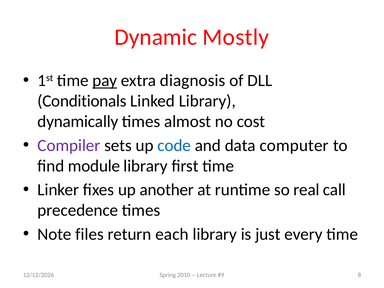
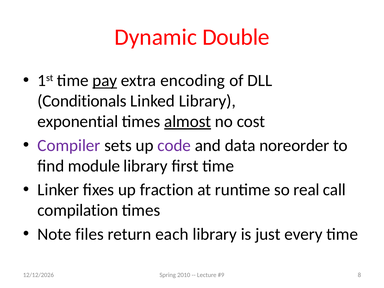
Mostly: Mostly -> Double (236, 37)
diagnosis: diagnosis -> encoding (193, 81)
dynamically: dynamically -> exponential (78, 122)
almost underline: none -> present (188, 122)
code colour: blue -> purple (174, 145)
computer: computer -> noreorder (294, 145)
another: another -> fraction (167, 190)
precedence: precedence -> compilation (78, 210)
